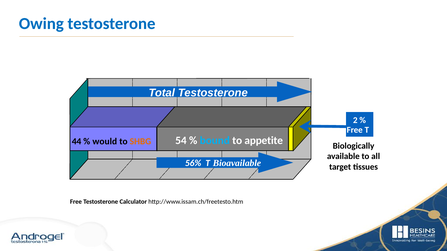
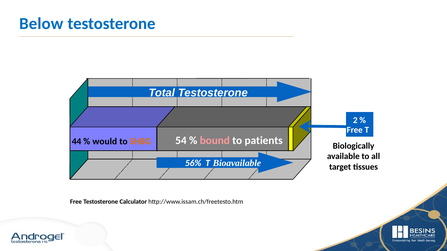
Owing: Owing -> Below (41, 24)
bound colour: light blue -> pink (215, 141)
appetite: appetite -> patients (264, 141)
